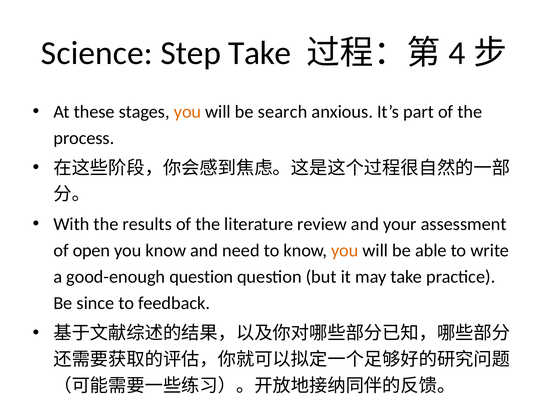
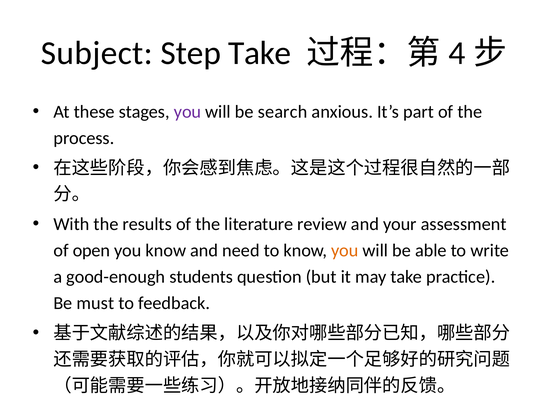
Science: Science -> Subject (97, 53)
you colour: orange -> purple (188, 112)
good-enough question: question -> students (201, 277)
since: since -> must (95, 303)
